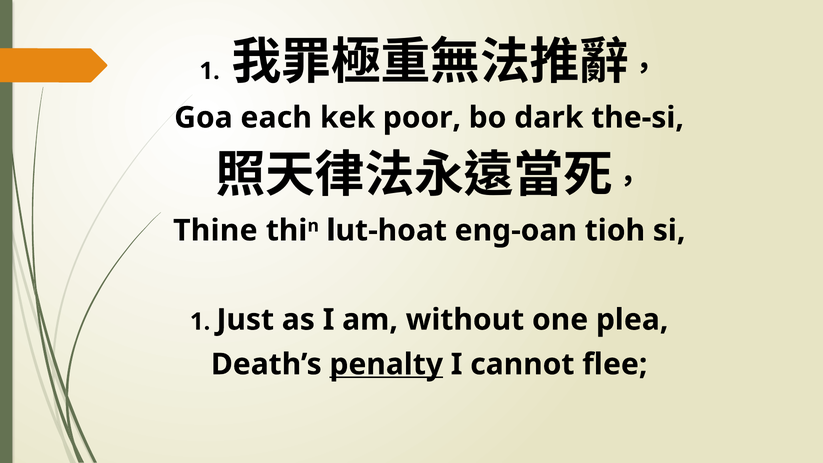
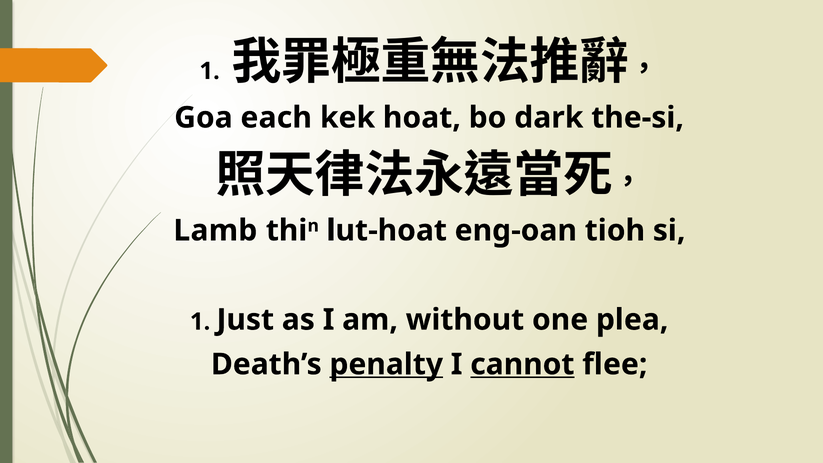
poor: poor -> hoat (422, 118)
Thine: Thine -> Lamb (215, 230)
cannot underline: none -> present (522, 364)
